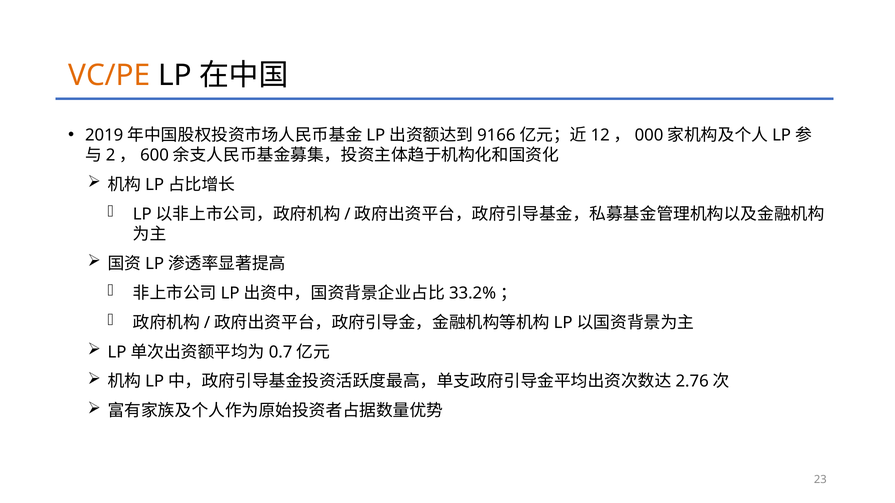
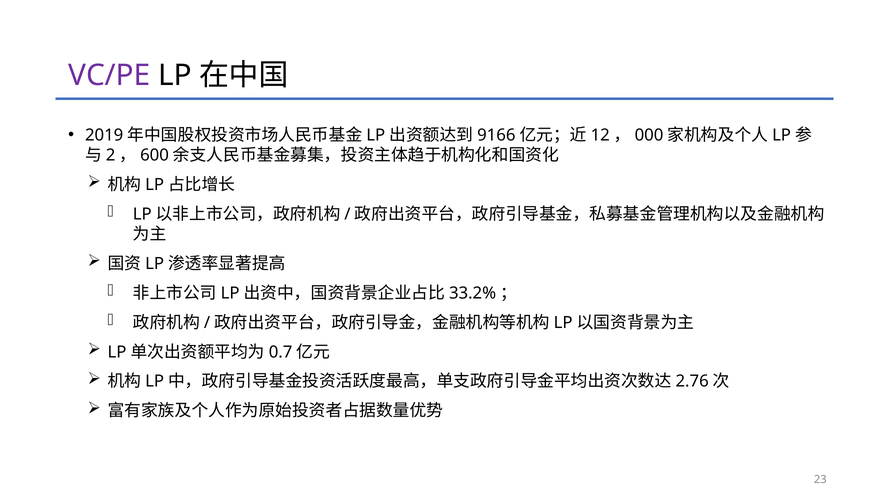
VC/PE colour: orange -> purple (109, 75)
